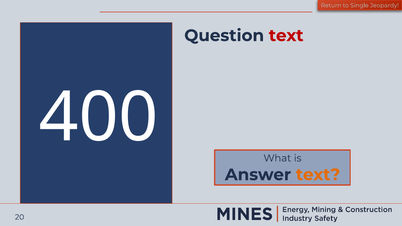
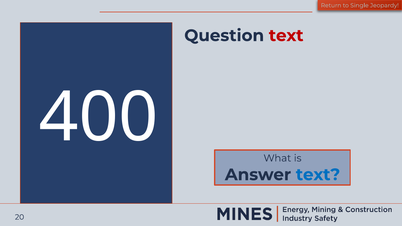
text colour: orange -> blue (318, 175)
